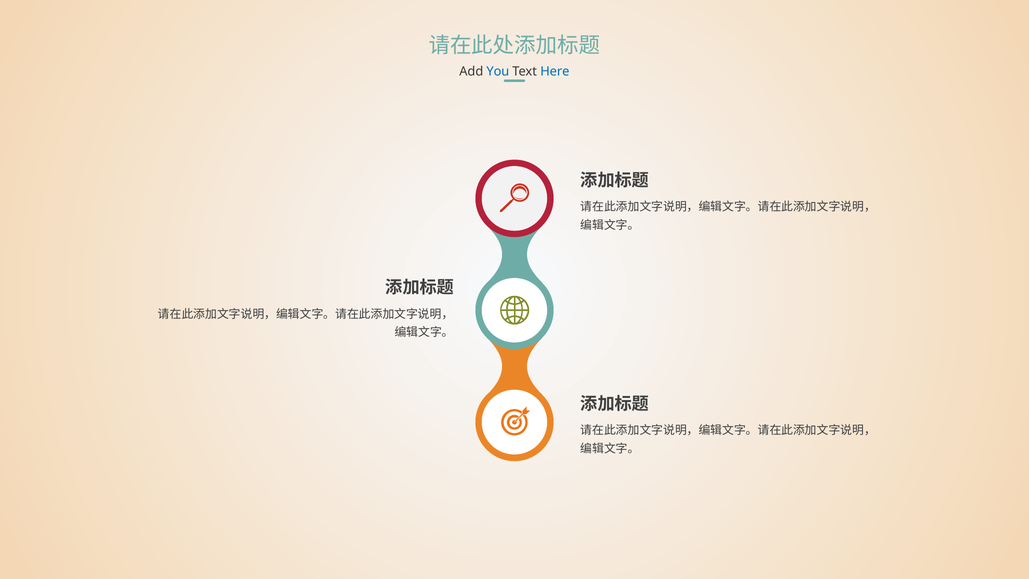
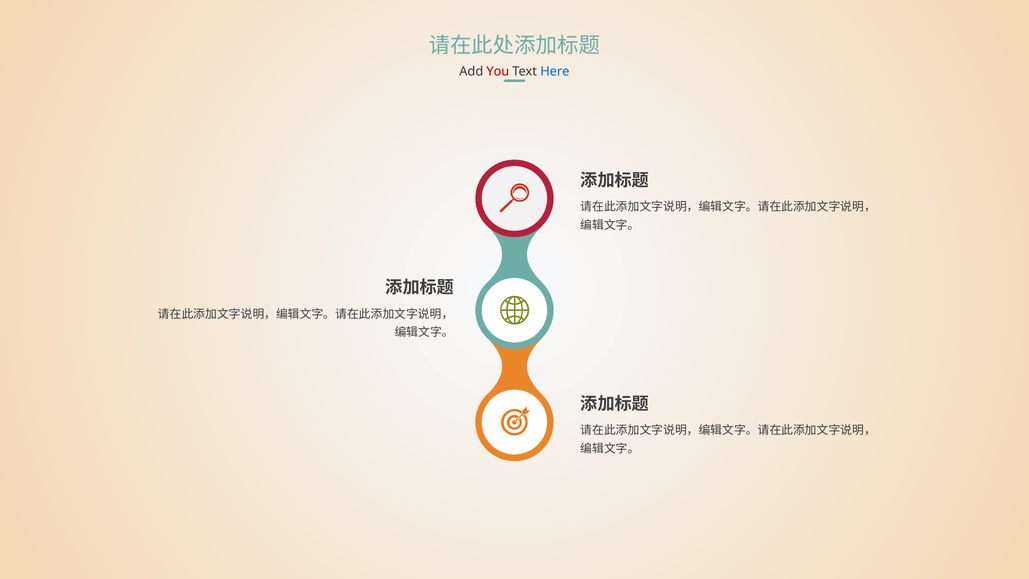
You colour: blue -> red (498, 72)
